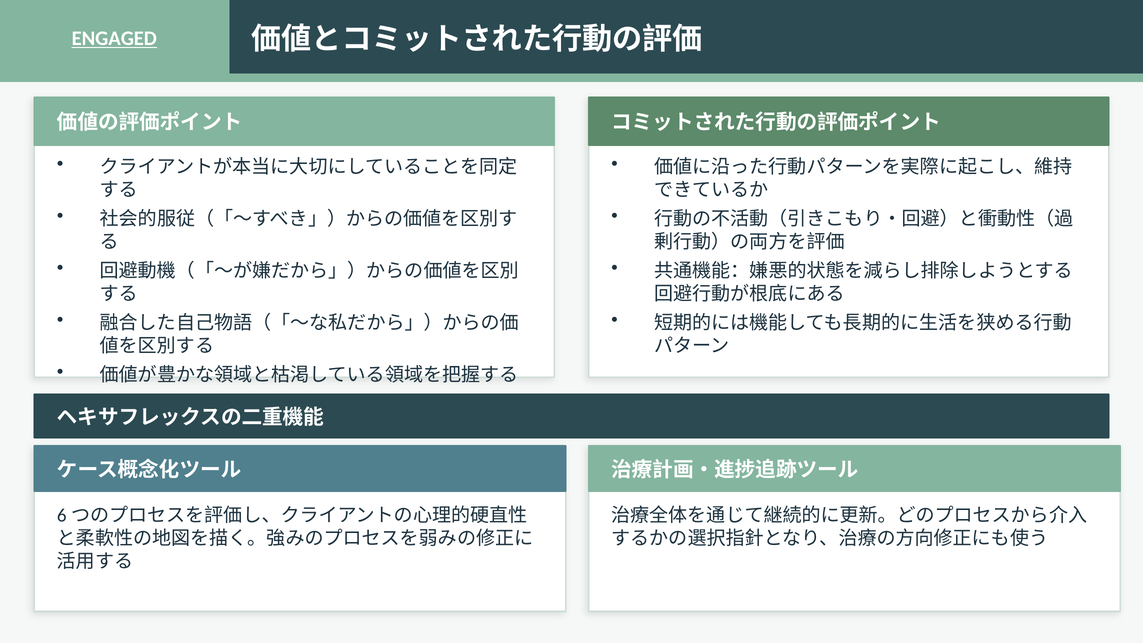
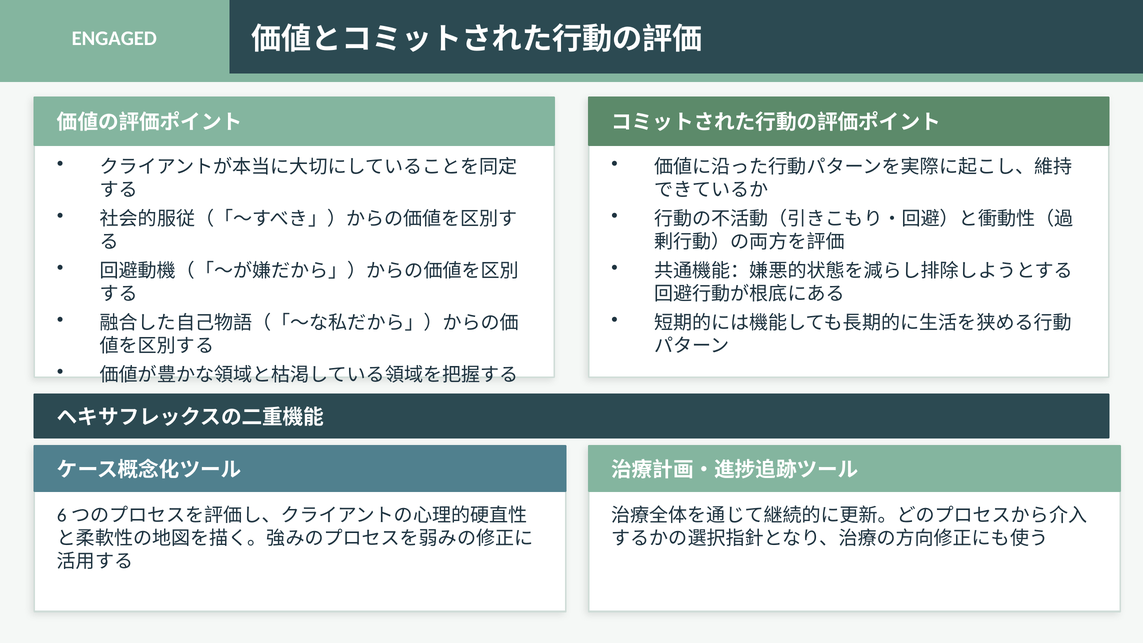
ENGAGED underline: present -> none (114, 39)
